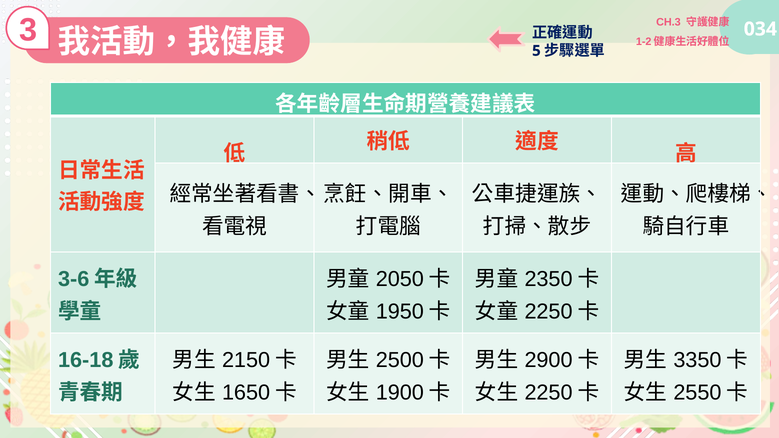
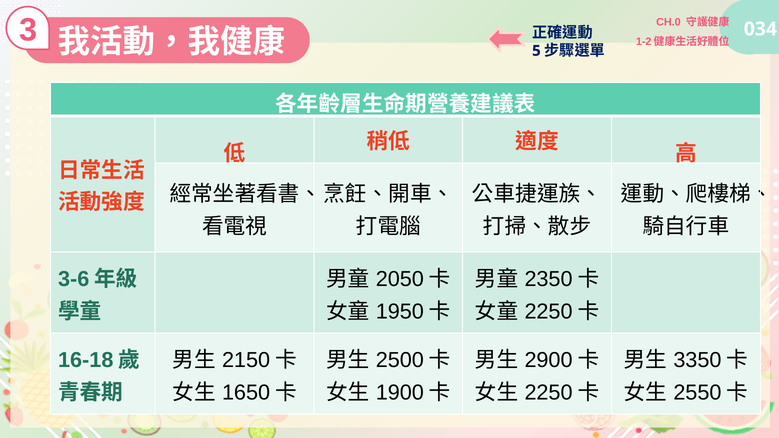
CH.3: CH.3 -> CH.0 (668, 22)
